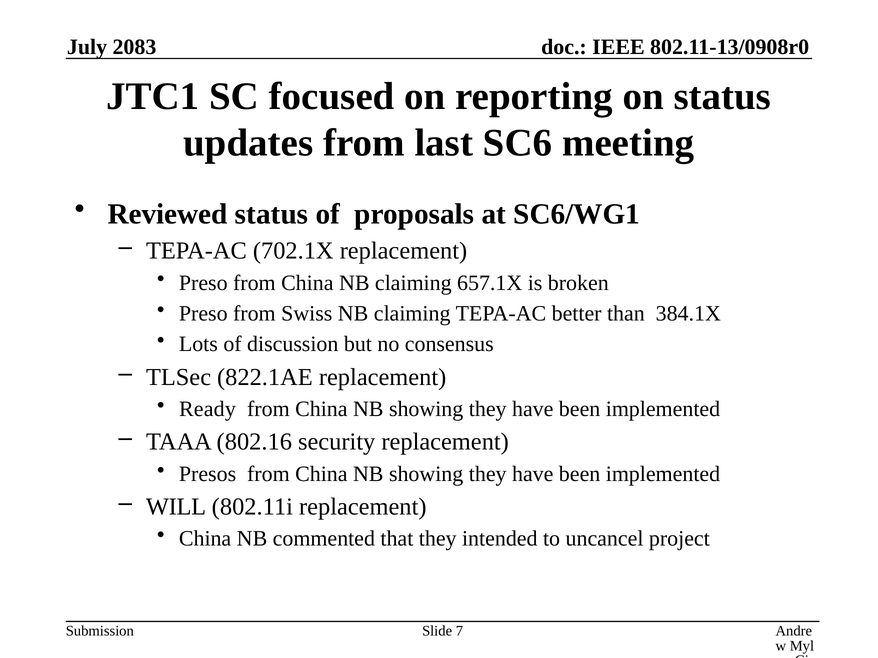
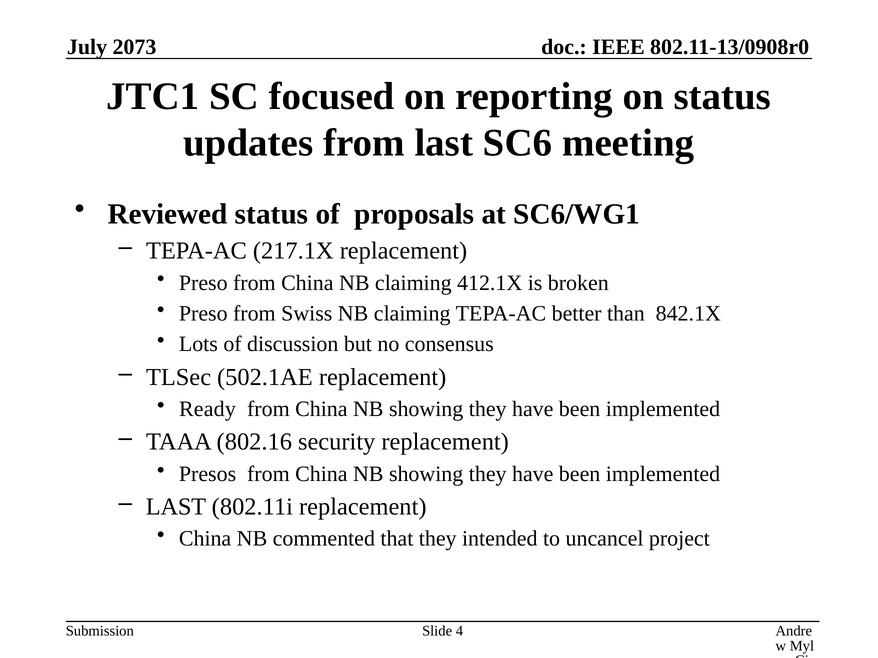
2083: 2083 -> 2073 (134, 47)
702.1X: 702.1X -> 217.1X (293, 251)
657.1X: 657.1X -> 412.1X (490, 283)
384.1X: 384.1X -> 842.1X (688, 314)
822.1AE: 822.1AE -> 502.1AE (265, 377)
WILL: WILL -> LAST (176, 507)
7: 7 -> 4 (459, 632)
